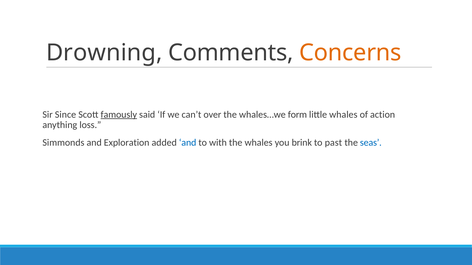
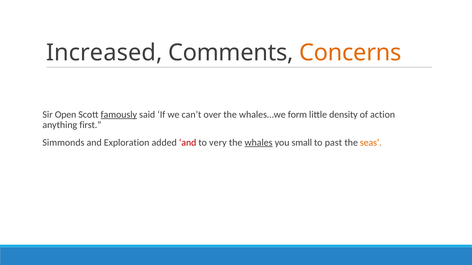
Drowning: Drowning -> Increased (104, 53)
Since: Since -> Open (66, 115)
little whales: whales -> density (343, 115)
loss: loss -> first (90, 125)
and colour: blue -> red (188, 143)
with: with -> very (218, 143)
whales underline: none -> present (259, 143)
brink: brink -> small (302, 143)
seas colour: blue -> orange (371, 143)
